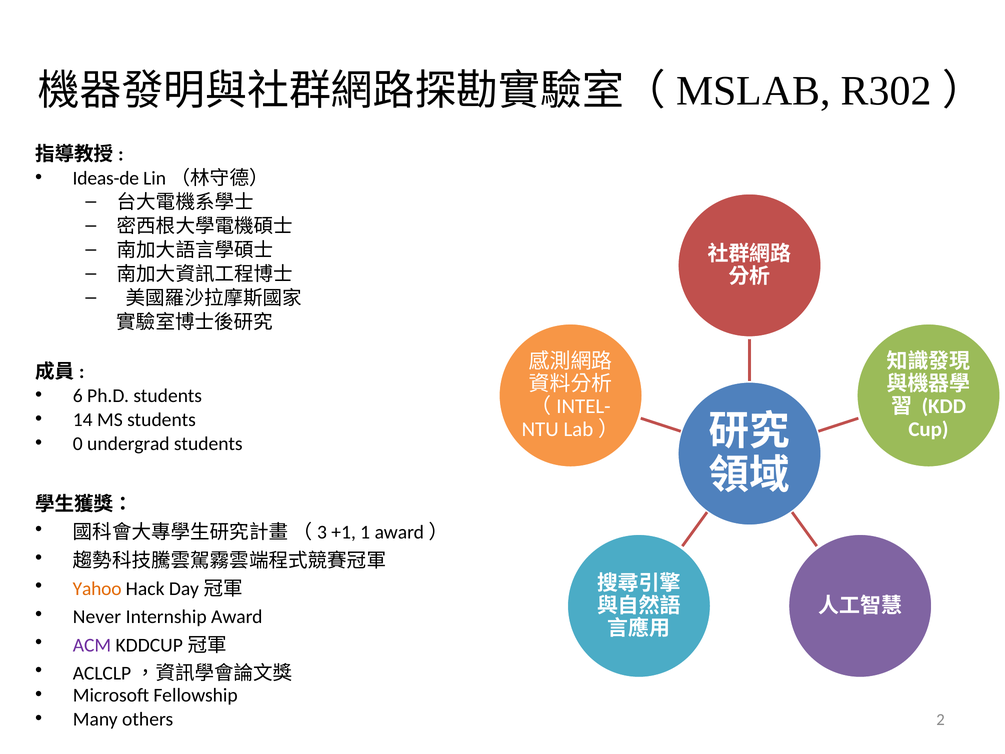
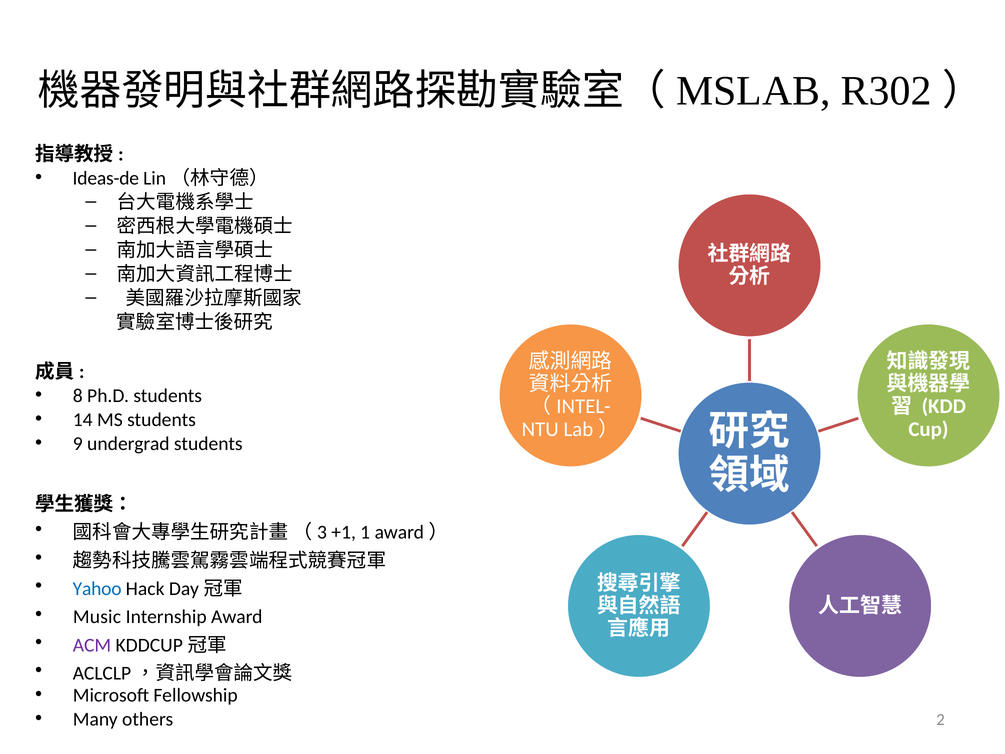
6: 6 -> 8 (78, 396)
0: 0 -> 9 (78, 444)
Yahoo colour: orange -> blue (97, 589)
Never: Never -> Music (97, 617)
